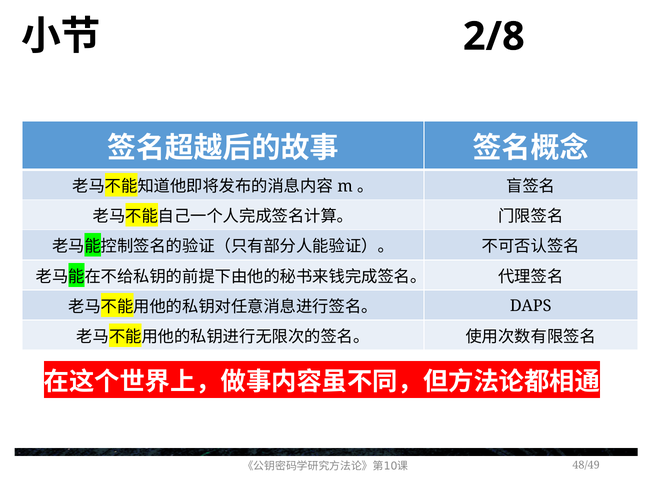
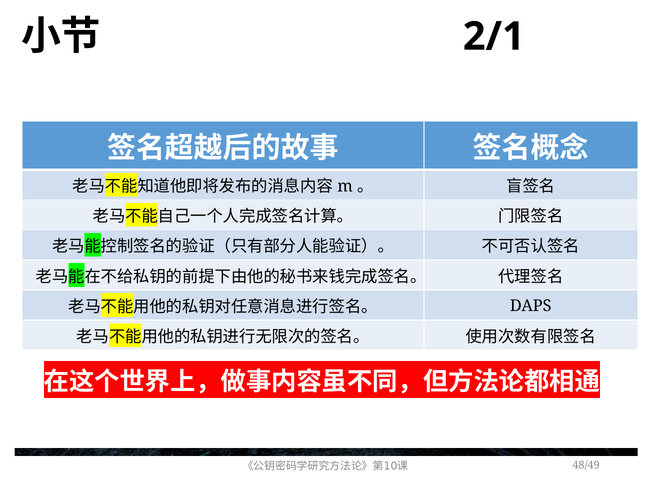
2/8: 2/8 -> 2/1 (494, 37)
